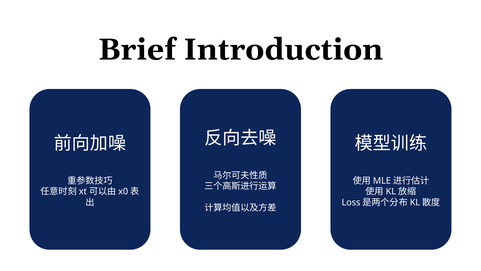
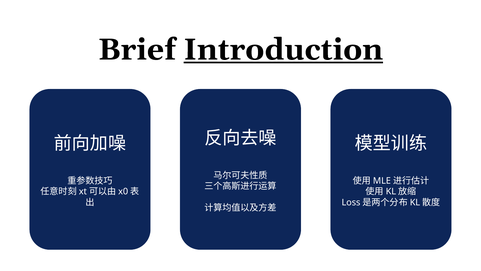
Introduction underline: none -> present (283, 50)
